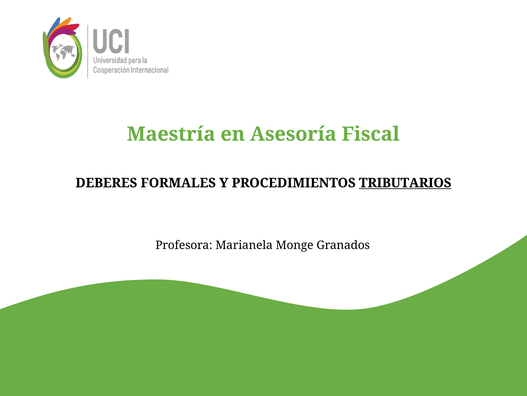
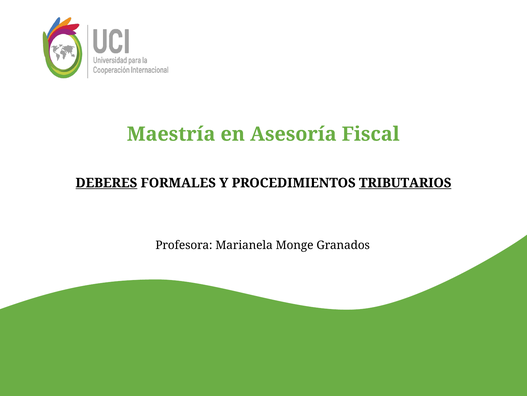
DEBERES underline: none -> present (106, 183)
